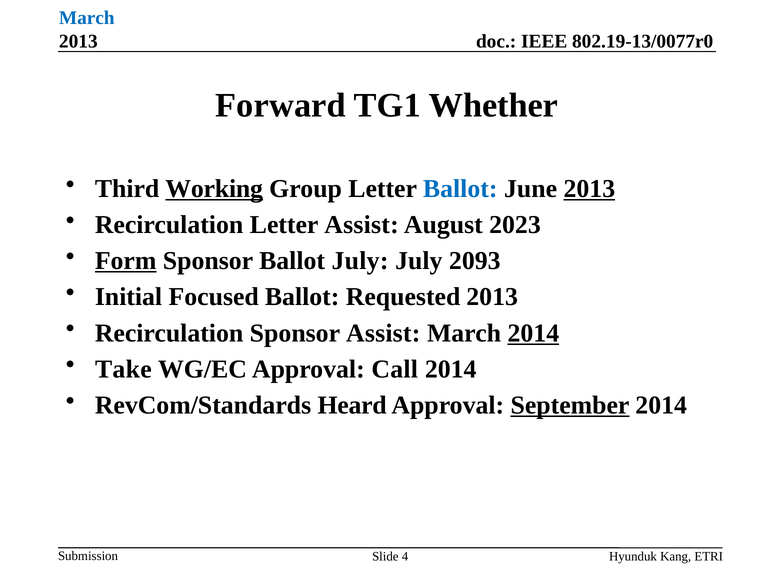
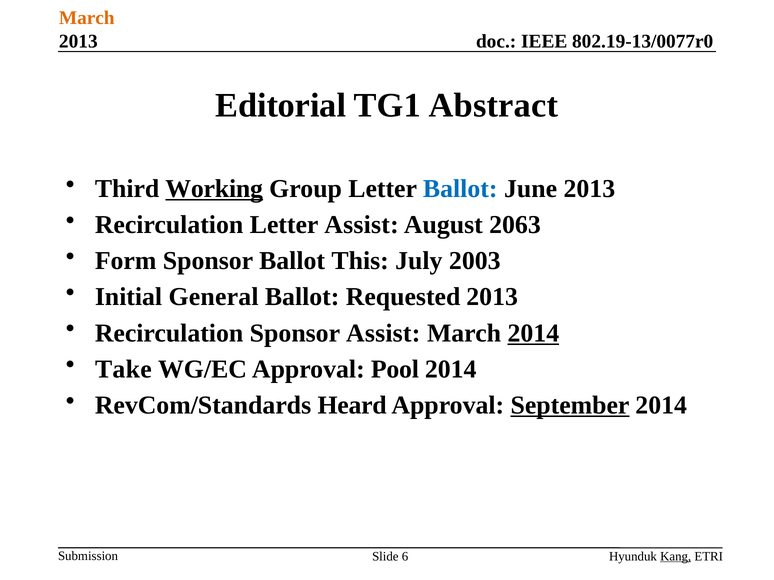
March colour: blue -> orange (87, 18)
Forward: Forward -> Editorial (281, 106)
Whether: Whether -> Abstract (493, 106)
2013 underline: present -> none (589, 189)
2023: 2023 -> 2063 (515, 225)
Form underline: present -> none (126, 261)
Ballot July: July -> This (360, 261)
2093: 2093 -> 2003 (475, 261)
Focused: Focused -> General (214, 297)
Call: Call -> Pool (395, 369)
4: 4 -> 6 (405, 557)
Kang underline: none -> present (676, 557)
